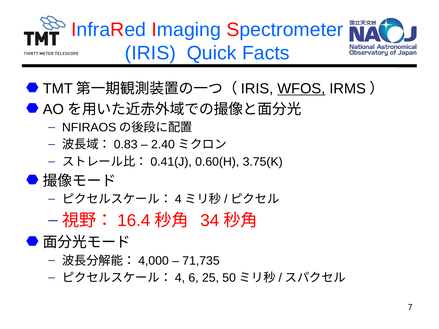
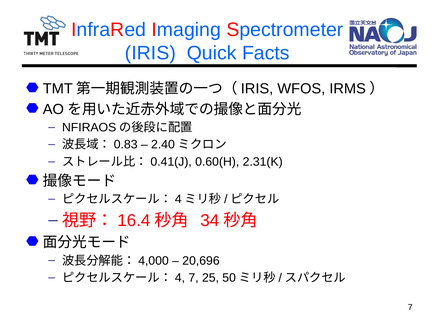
WFOS underline: present -> none (301, 89)
3.75(K: 3.75(K -> 2.31(K (263, 162)
71,735: 71,735 -> 20,696 (201, 261)
6: 6 -> 7 (194, 278)
